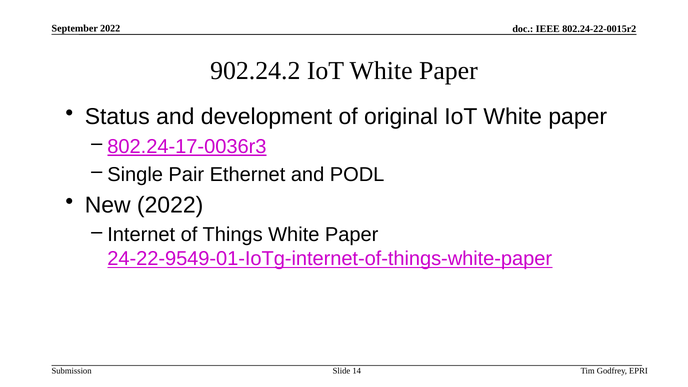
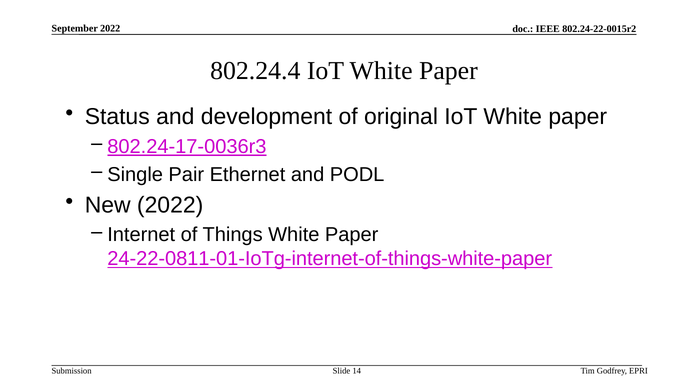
902.24.2: 902.24.2 -> 802.24.4 (255, 71)
24-22-9549-01-IoTg-internet-of-things-white-paper: 24-22-9549-01-IoTg-internet-of-things-white-paper -> 24-22-0811-01-IoTg-internet-of-things-white-paper (330, 259)
